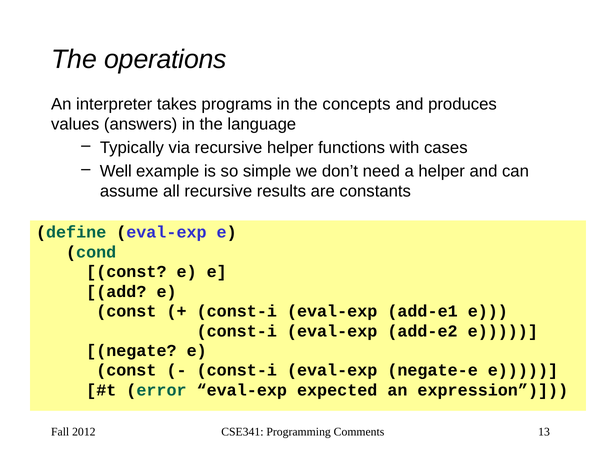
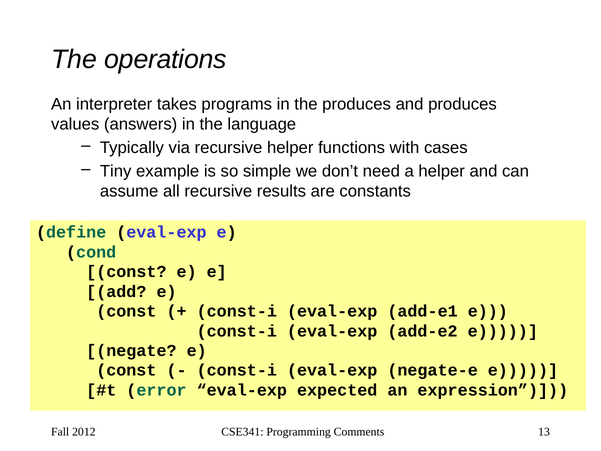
the concepts: concepts -> produces (357, 104)
Well: Well -> Tiny (116, 171)
